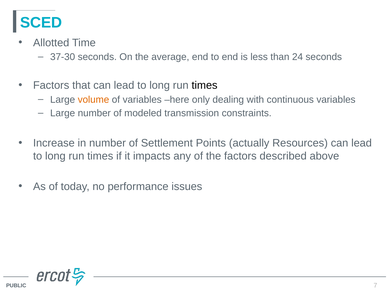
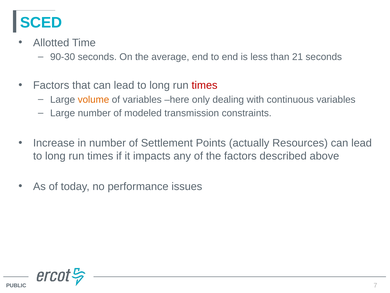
37-30: 37-30 -> 90-30 (63, 57)
24: 24 -> 21 (298, 57)
times colour: black -> red (205, 85)
